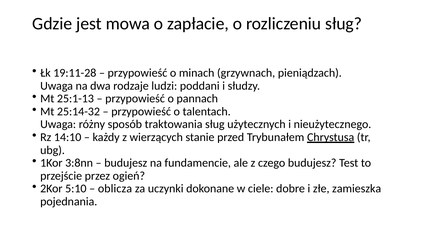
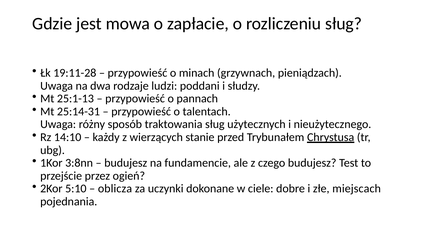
25:14-32: 25:14-32 -> 25:14-31 (78, 111)
zamieszka: zamieszka -> miejscach (357, 189)
